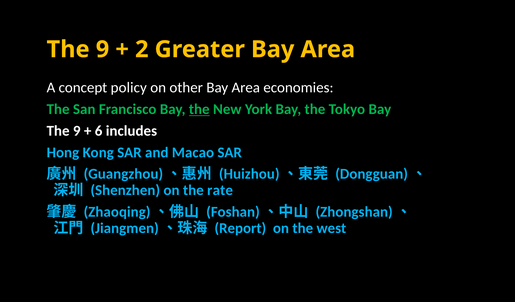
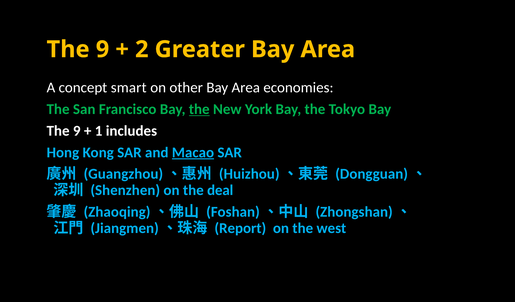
policy: policy -> smart (129, 88)
6: 6 -> 1 (99, 131)
Macao underline: none -> present (193, 152)
rate: rate -> deal (220, 190)
